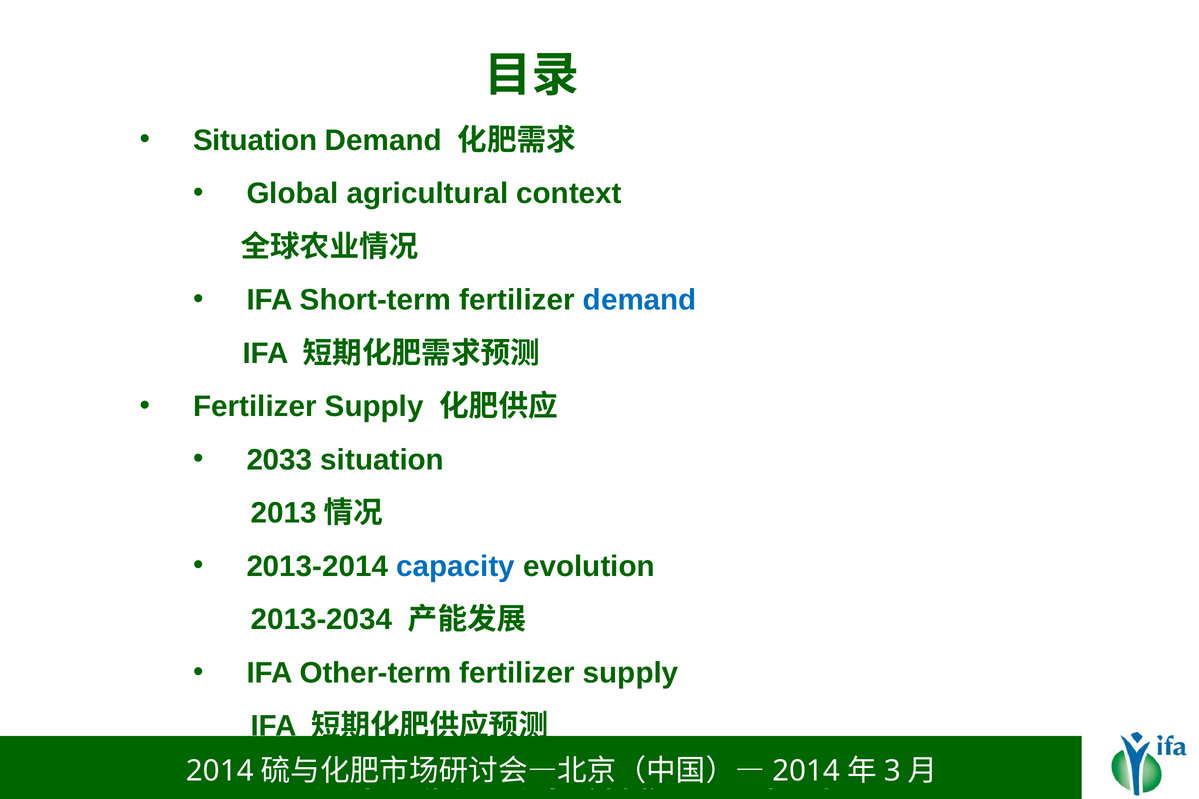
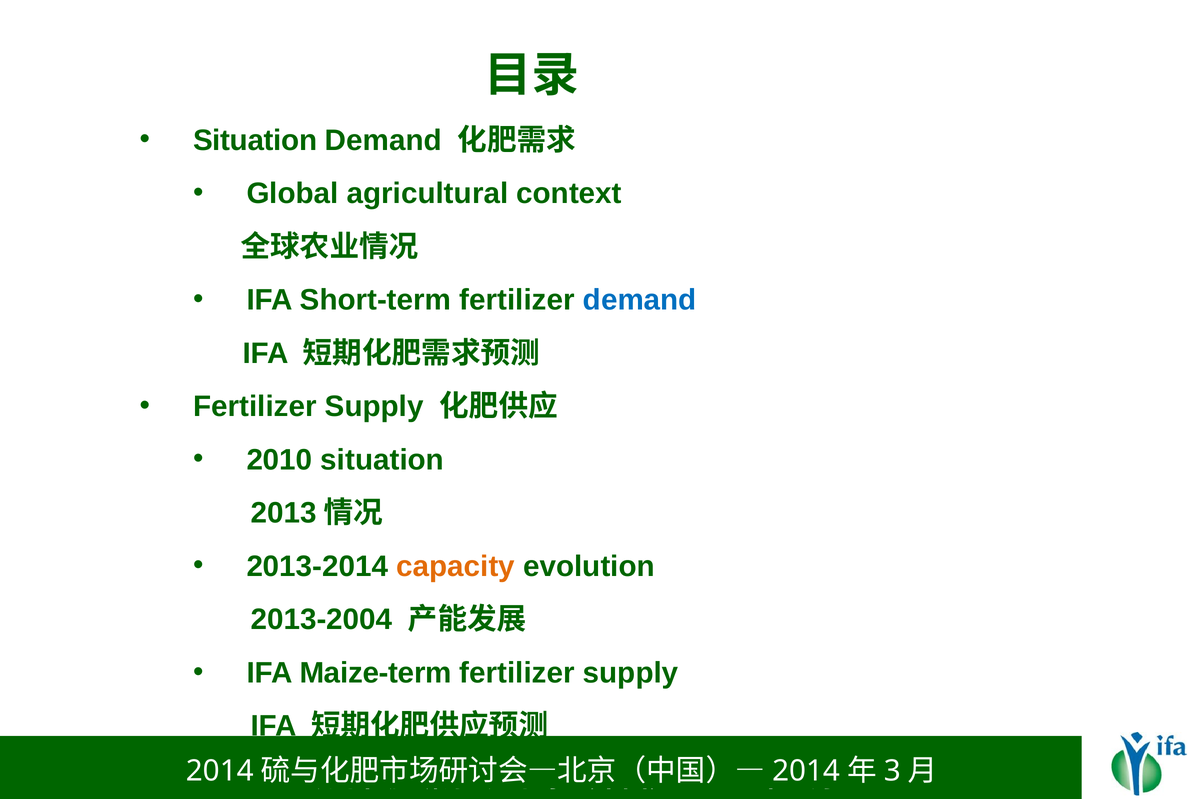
2033: 2033 -> 2010 (279, 460)
capacity colour: blue -> orange (456, 567)
2013-2034: 2013-2034 -> 2013-2004 (322, 620)
Other-term: Other-term -> Maize-term (376, 673)
